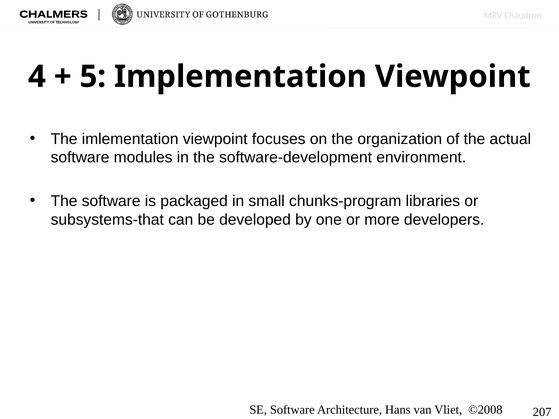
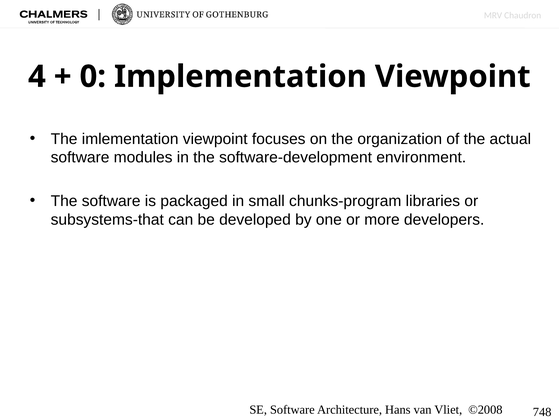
5: 5 -> 0 (93, 77)
207: 207 -> 748 (542, 412)
